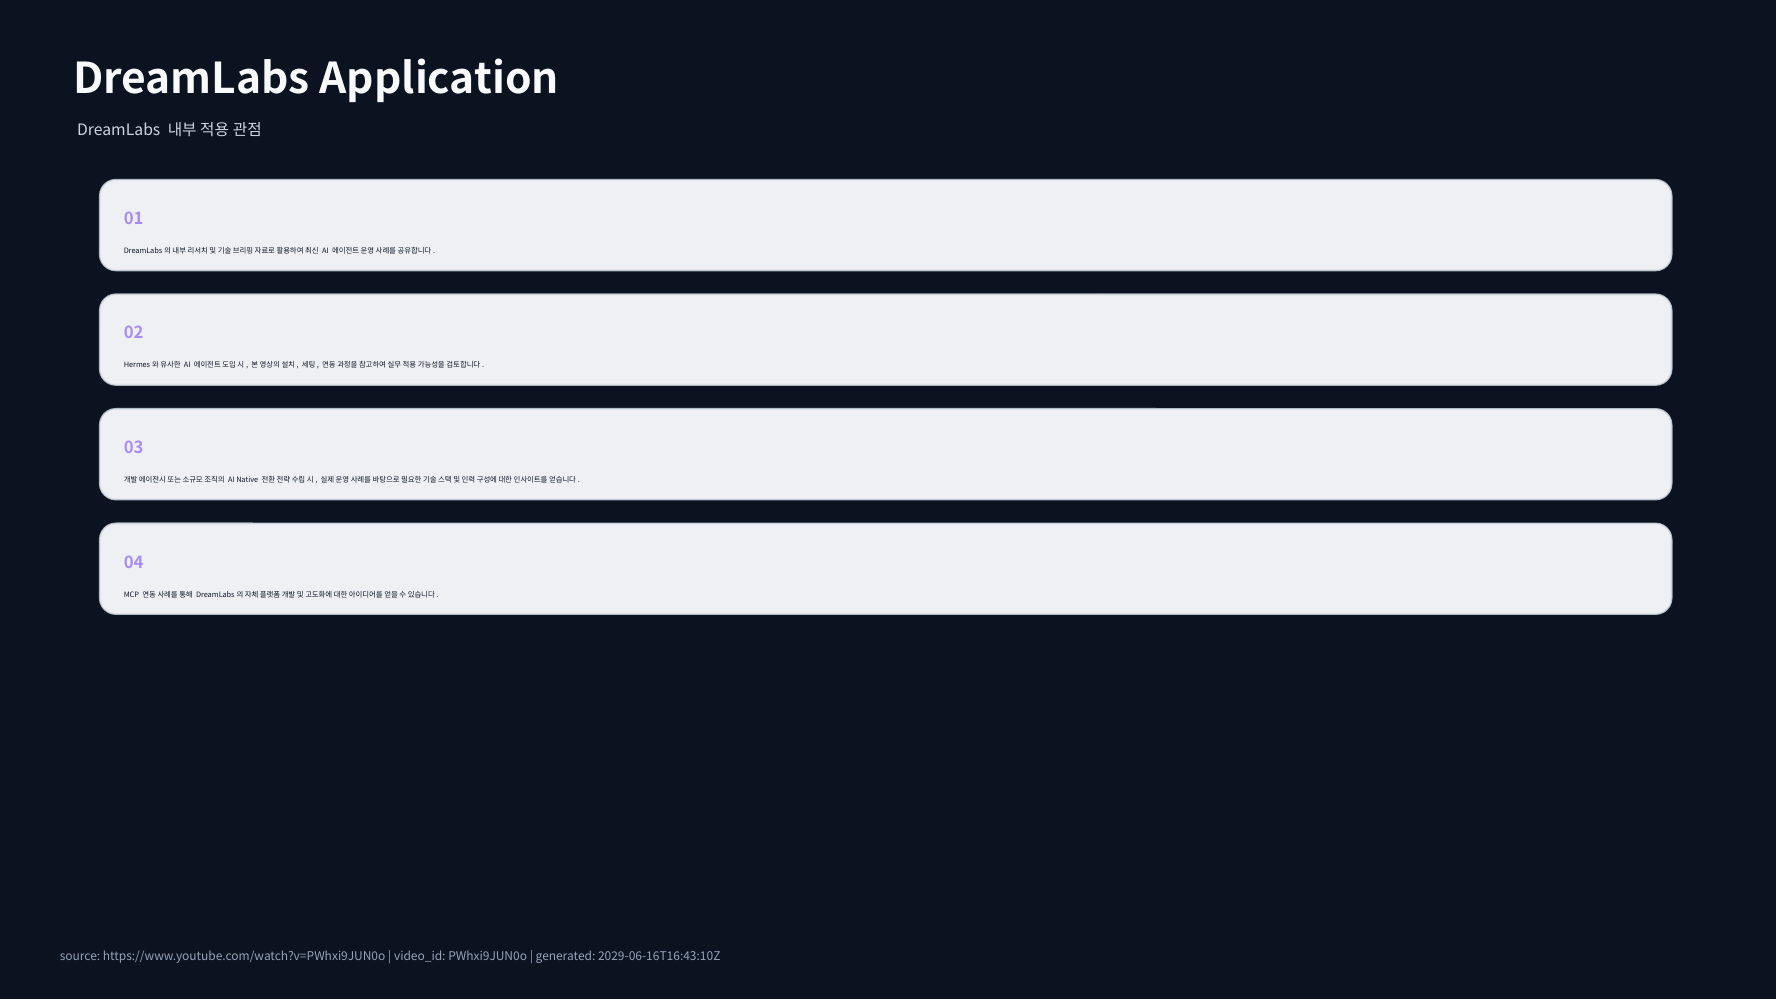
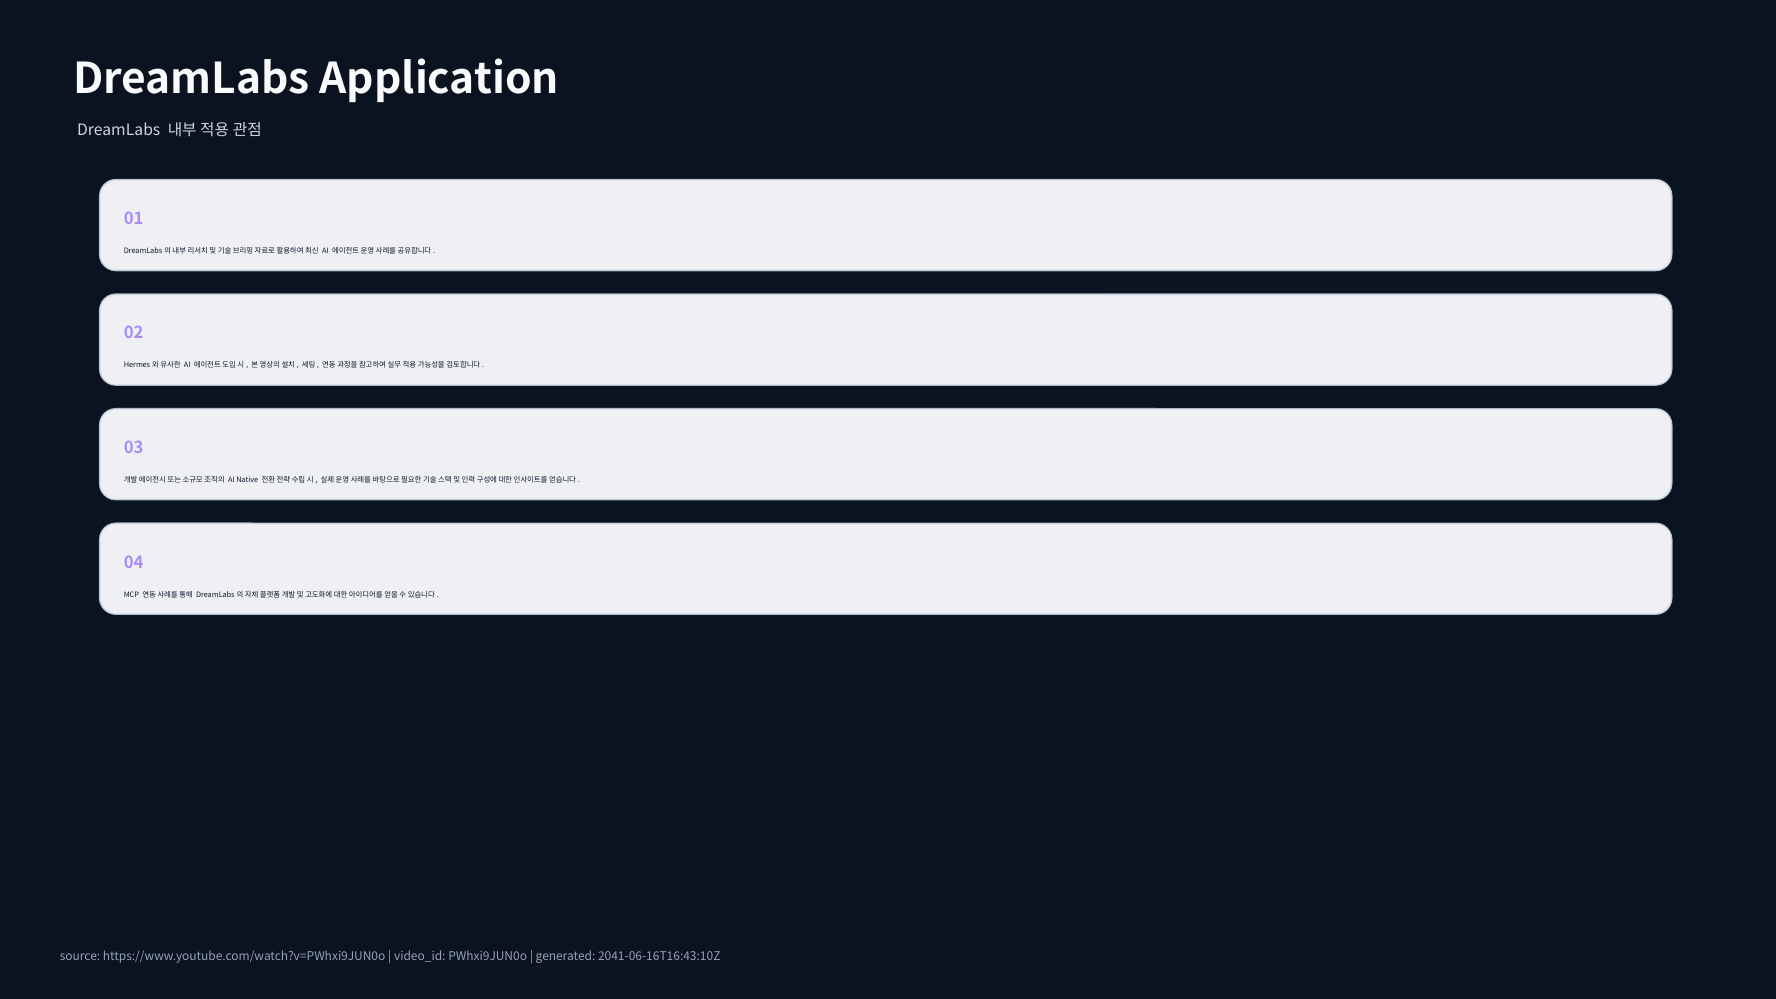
2029-06-16T16:43:10Z: 2029-06-16T16:43:10Z -> 2041-06-16T16:43:10Z (659, 957)
